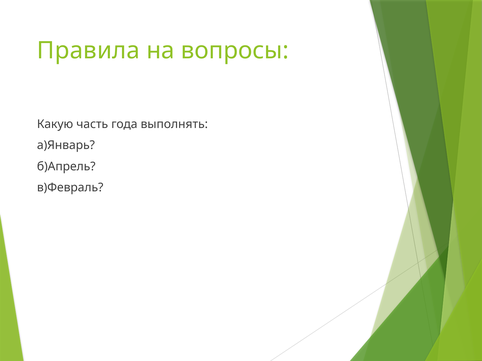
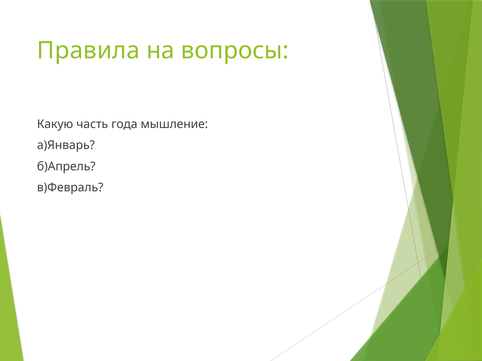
выполнять: выполнять -> мышление (174, 124)
